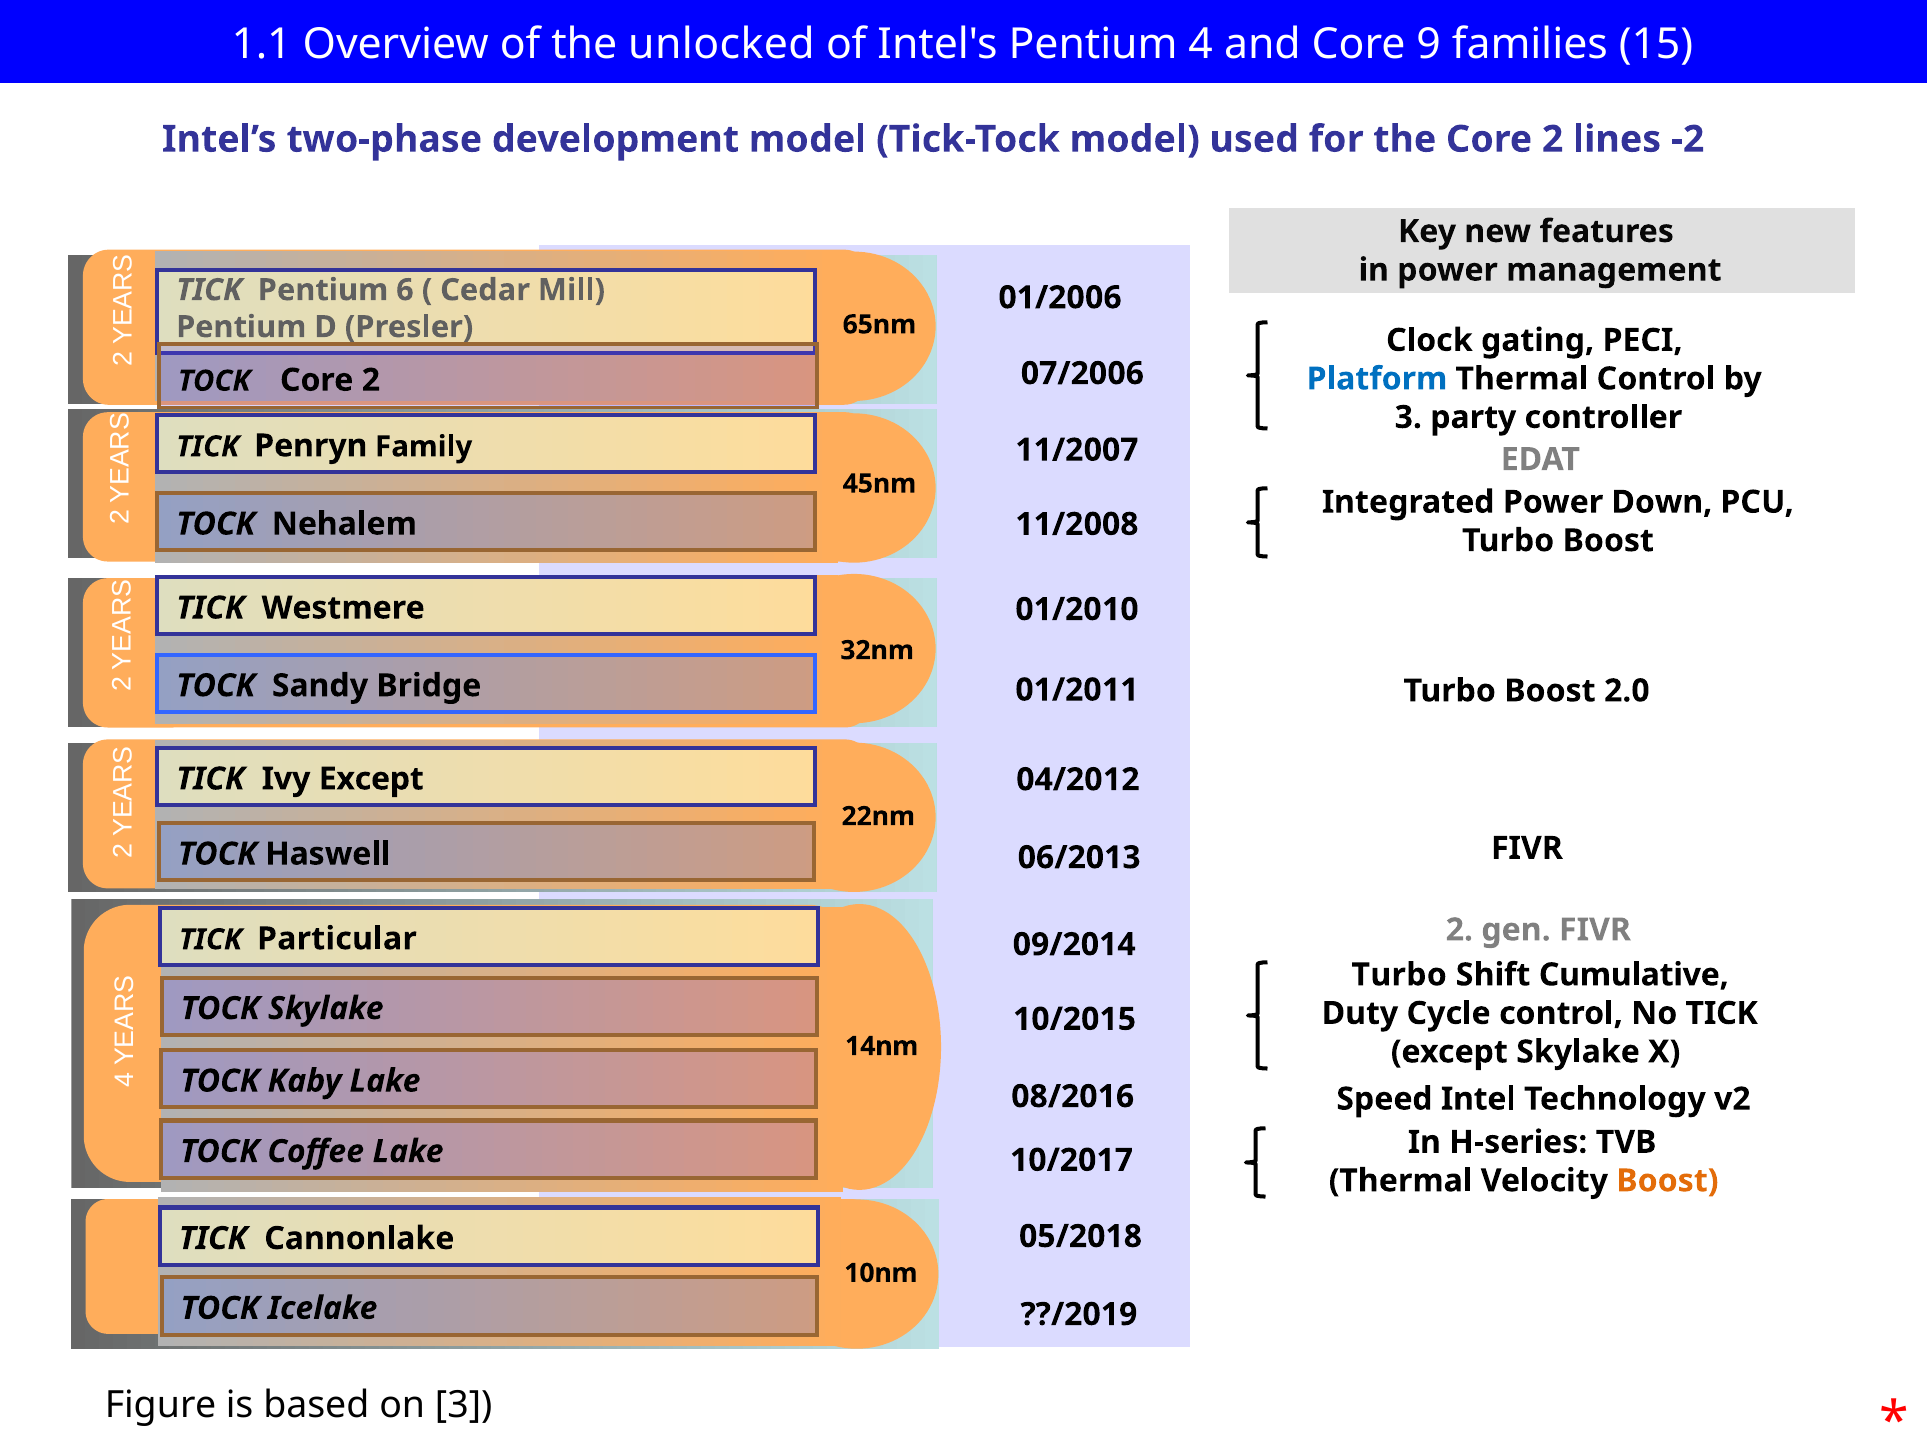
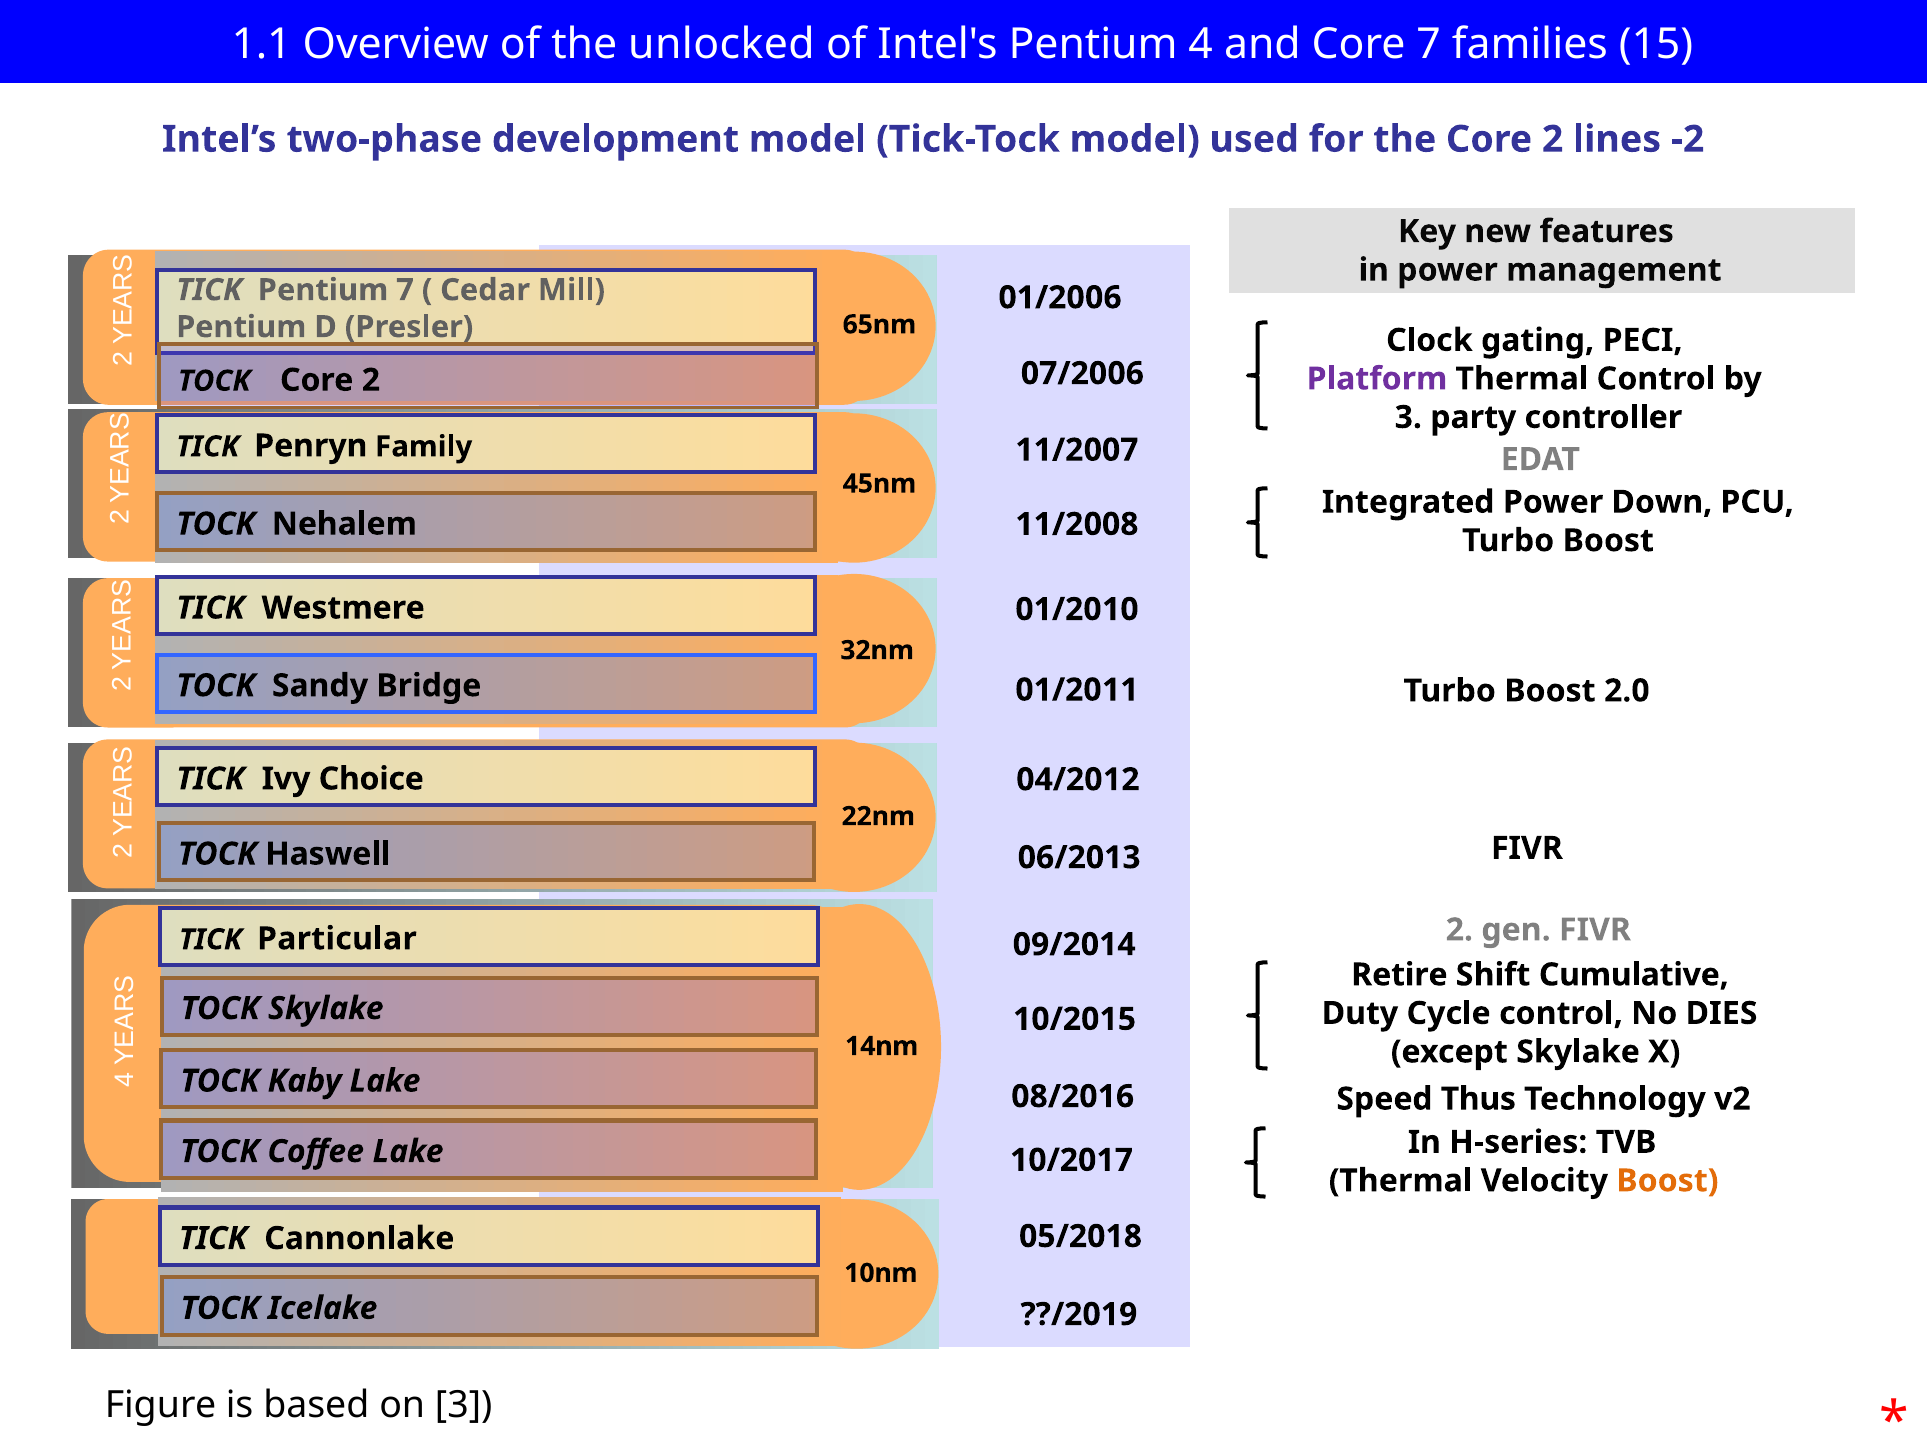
Core 9: 9 -> 7 (1429, 44)
Pentium 6: 6 -> 7 (405, 290)
Platform colour: blue -> purple (1377, 379)
Ivy Except: Except -> Choice (371, 779)
Turbo: Turbo -> Retire (1399, 975)
No TICK: TICK -> DIES (1722, 1014)
Intel: Intel -> Thus (1478, 1099)
